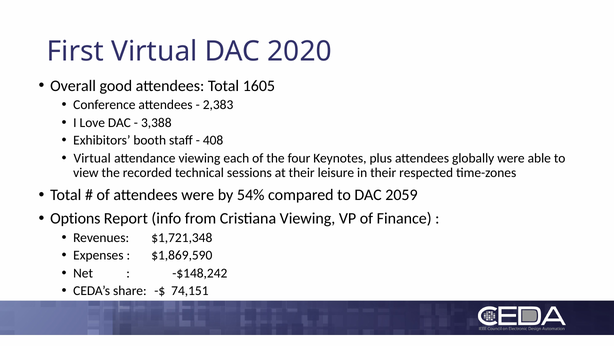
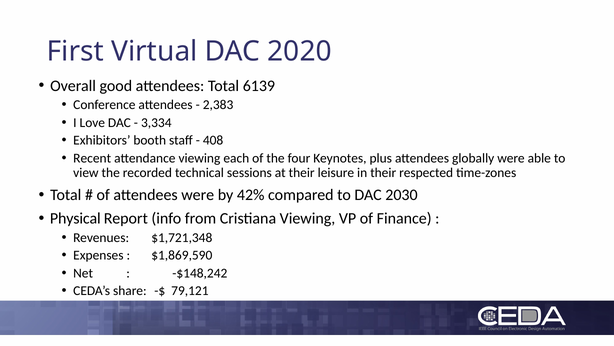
1605: 1605 -> 6139 (259, 86)
3,388: 3,388 -> 3,334 (156, 122)
Virtual: Virtual -> Recent (92, 158)
54%: 54% -> 42% (251, 195)
2059: 2059 -> 2030 (401, 195)
Options: Options -> Physical (75, 218)
74,151: 74,151 -> 79,121 (190, 290)
